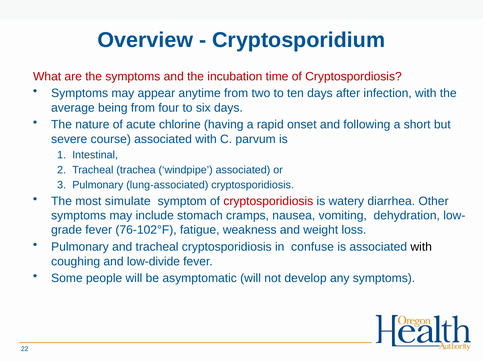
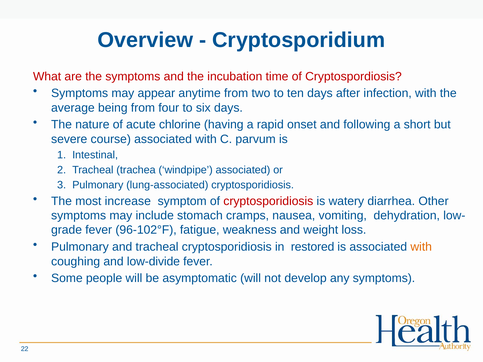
simulate: simulate -> increase (128, 201)
76-102°F: 76-102°F -> 96-102°F (146, 230)
confuse: confuse -> restored (313, 247)
with colour: black -> orange (421, 247)
